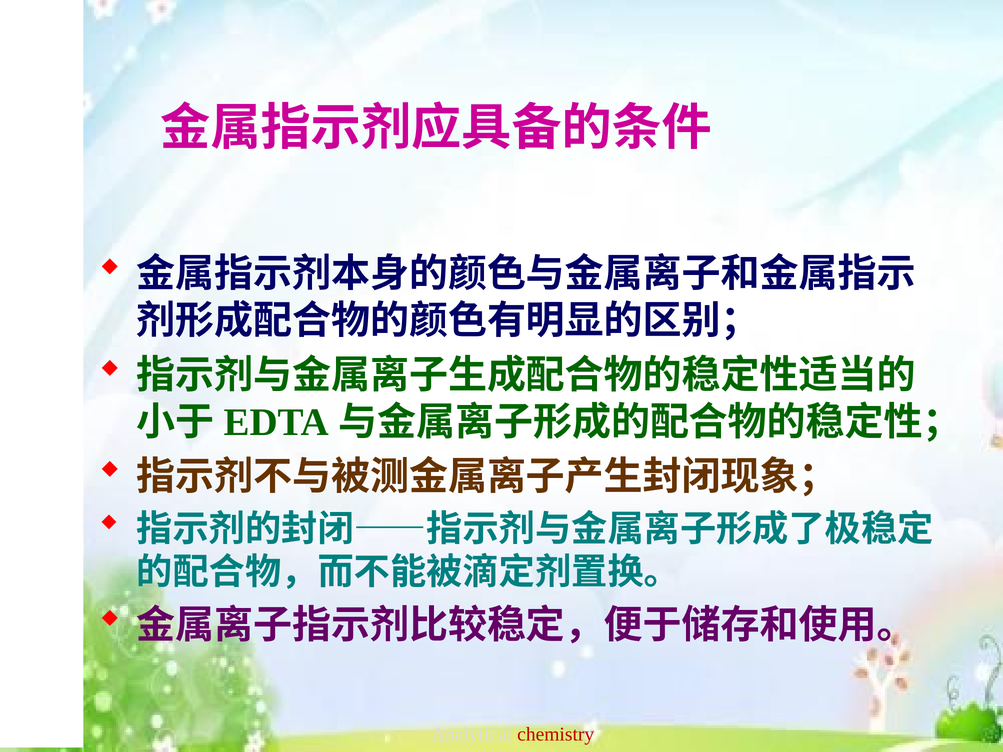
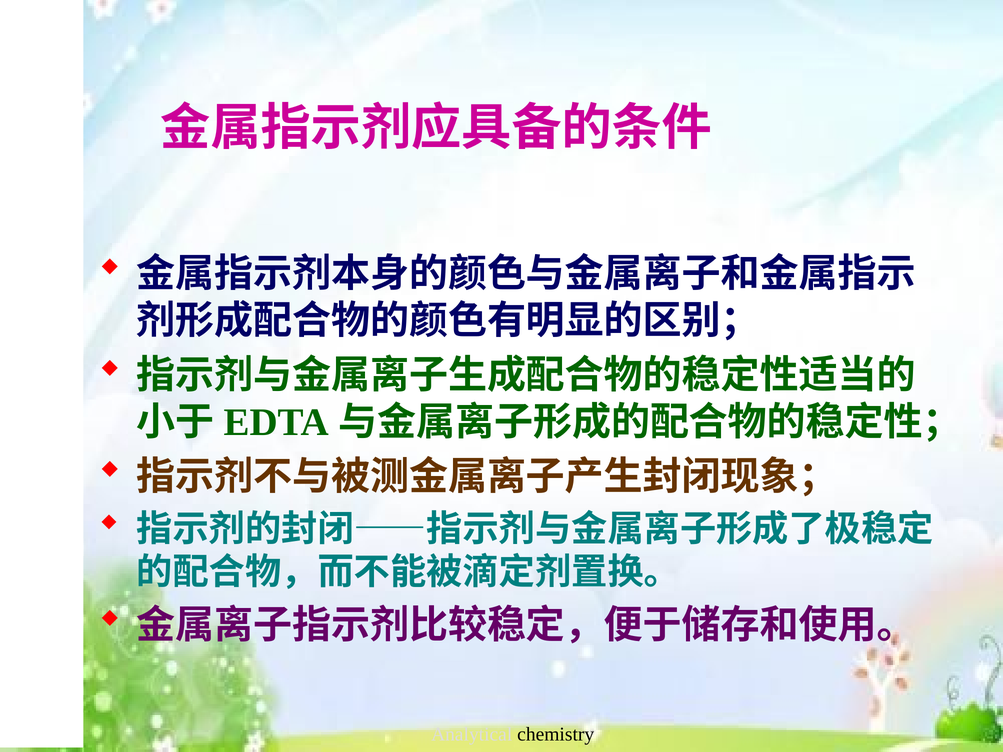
chemistry colour: red -> black (556, 734)
